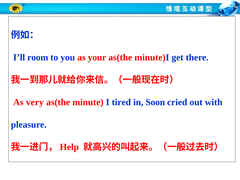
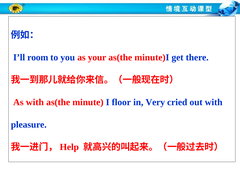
As very: very -> with (35, 102)
tired: tired -> floor (121, 102)
Soon: Soon -> Very (155, 102)
